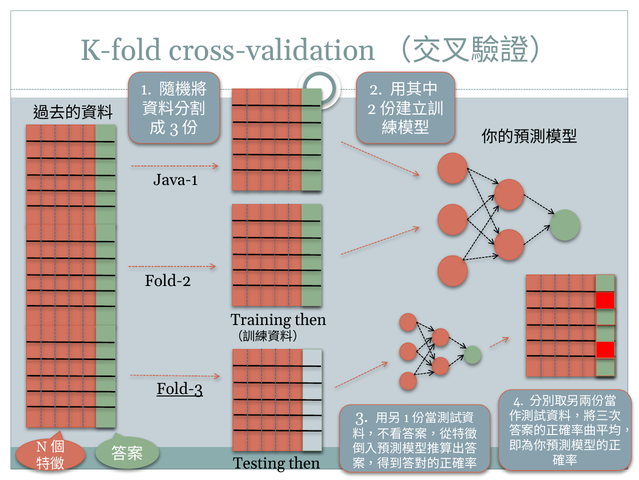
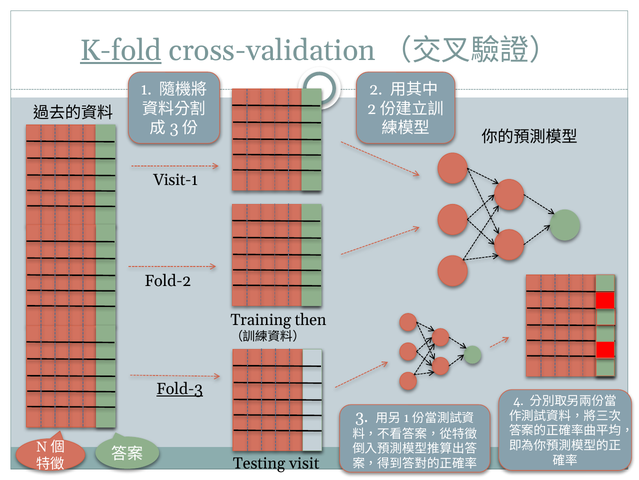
K-fold underline: none -> present (121, 50)
Java-1: Java-1 -> Visit-1 (176, 180)
Testing then: then -> visit (304, 463)
